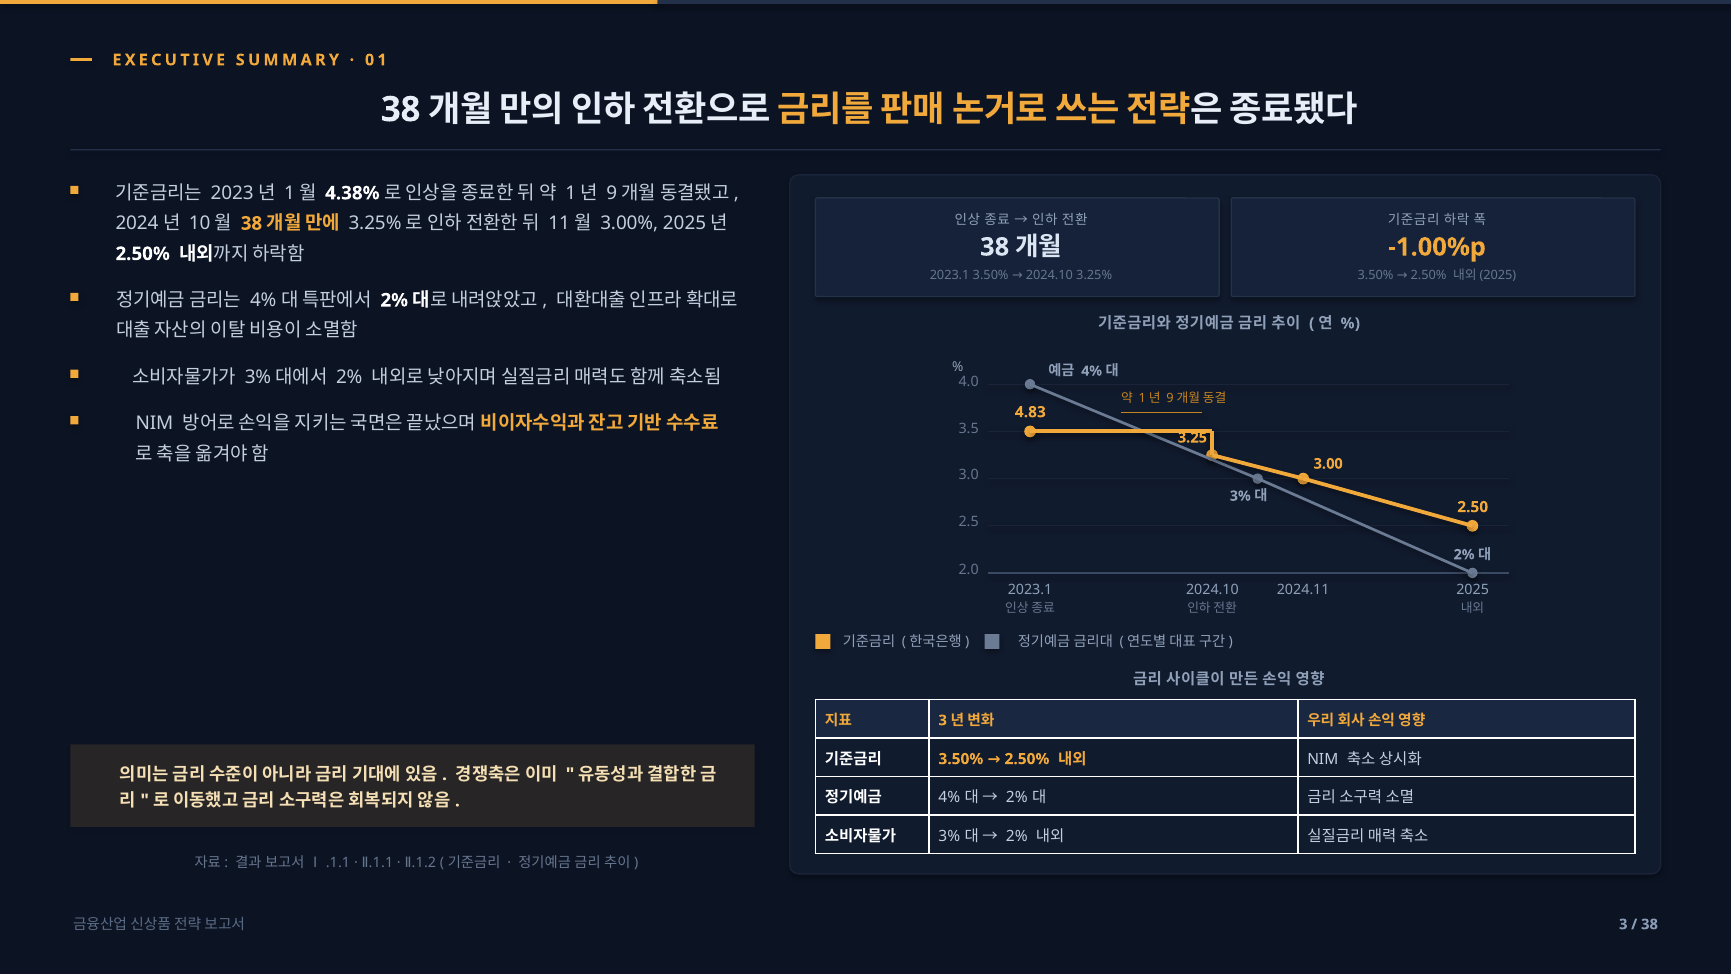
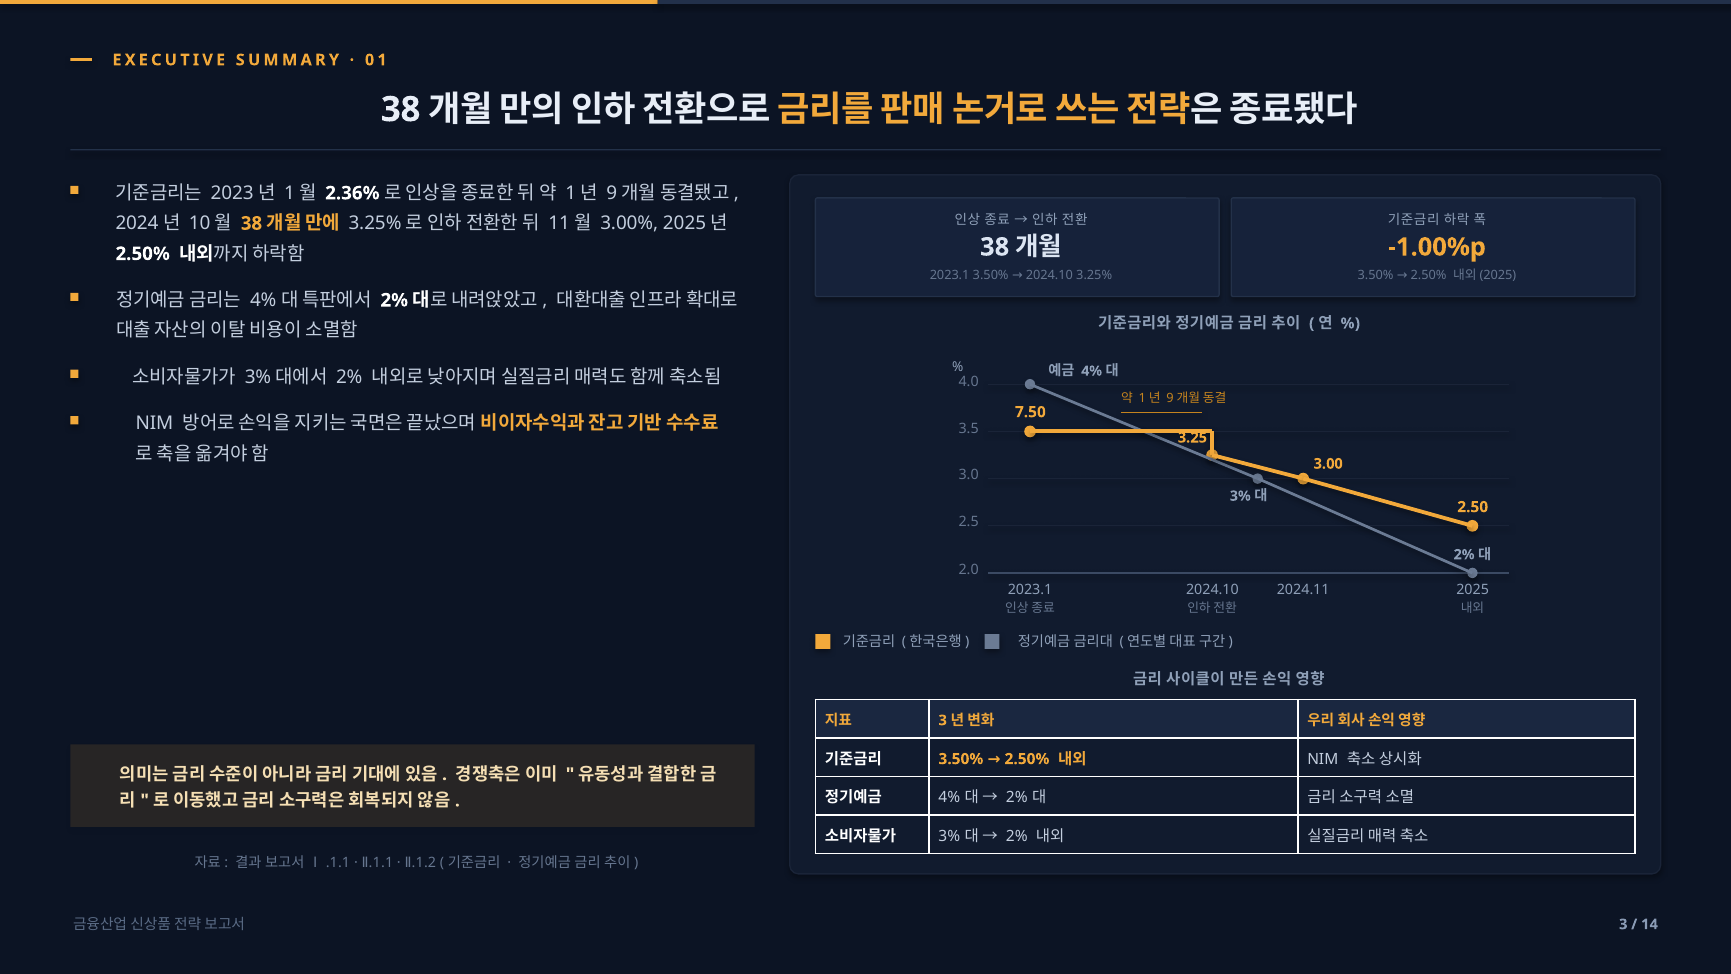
4.38%: 4.38% -> 2.36% (352, 193)
4.83: 4.83 -> 7.50 (1030, 412)
38: 38 -> 14 (1650, 924)
